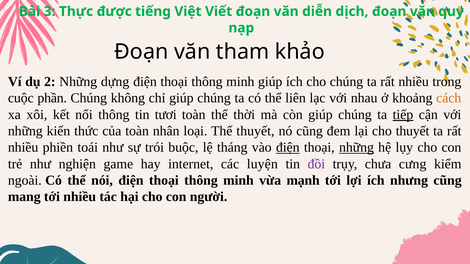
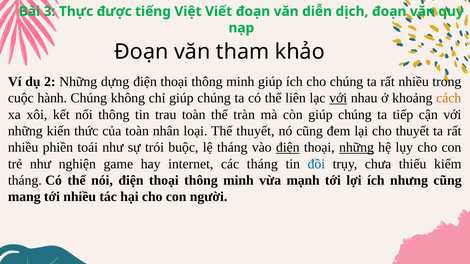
phần: phần -> hành (52, 98)
với underline: none -> present (338, 98)
tươi: tươi -> trau (166, 115)
thời: thời -> tràn (244, 115)
tiếp underline: present -> none (403, 115)
các luyện: luyện -> tháng (262, 164)
đồi colour: purple -> blue (316, 164)
cưng: cưng -> thiếu (413, 164)
ngoài: ngoài -> tháng (25, 181)
